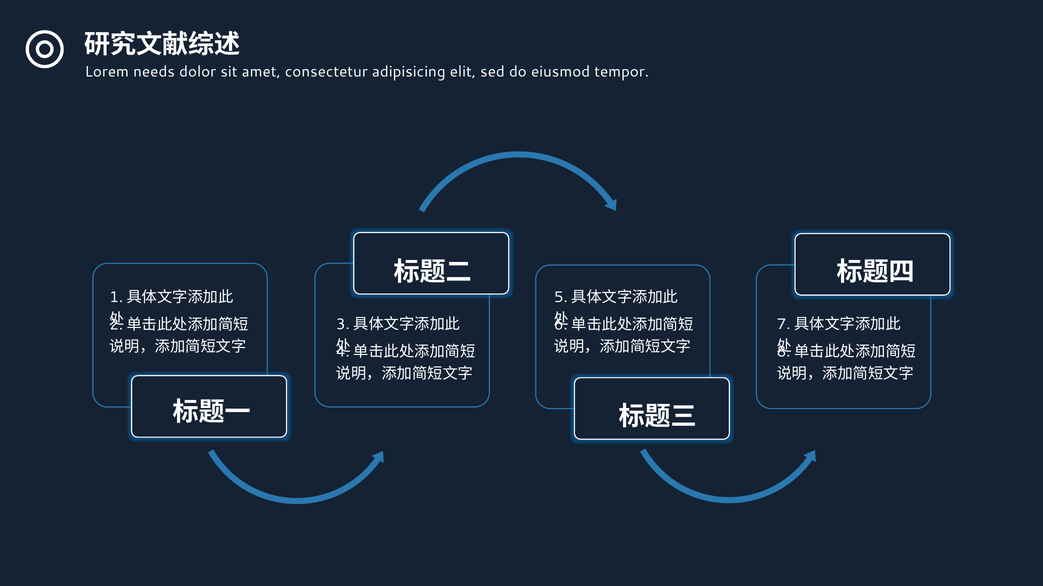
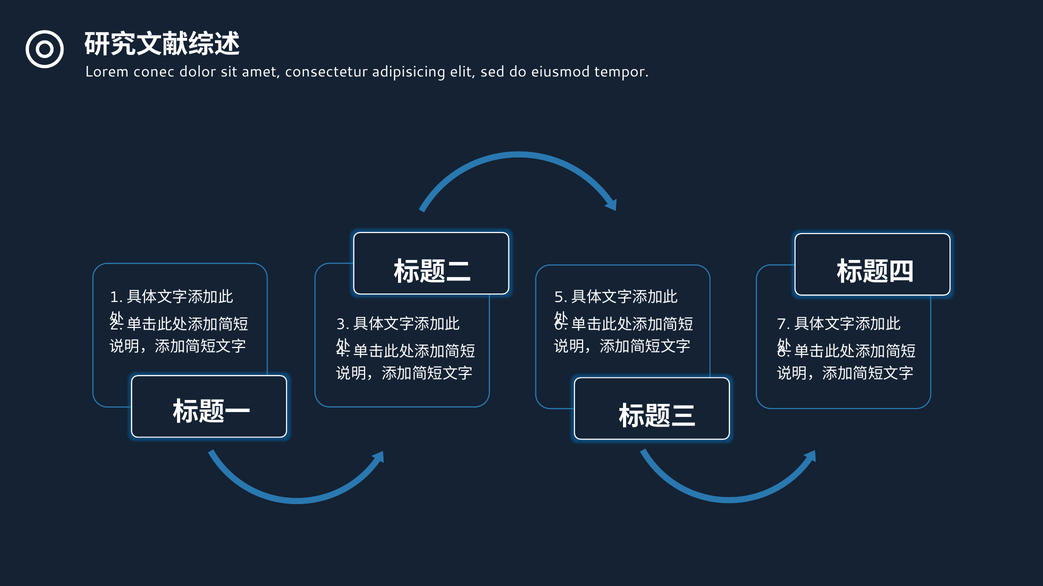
needs: needs -> conec (154, 72)
